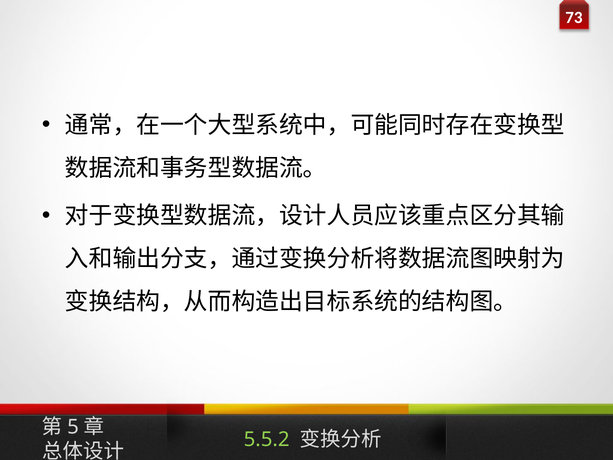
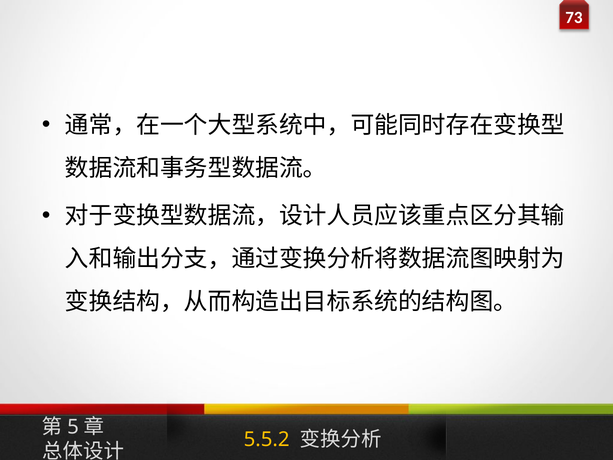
5.5.2 colour: light green -> yellow (267, 439)
